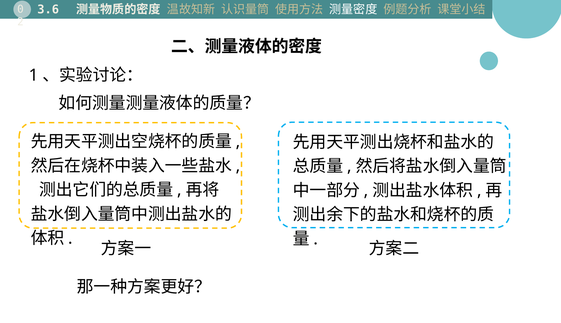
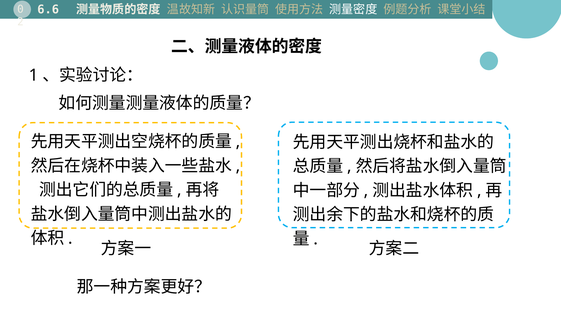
3.6: 3.6 -> 6.6 (48, 9)
